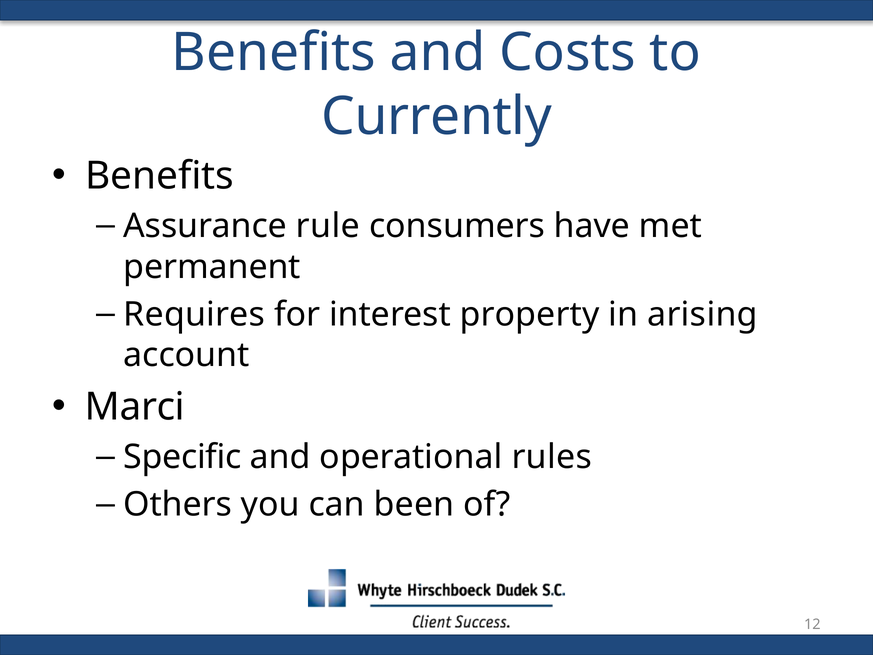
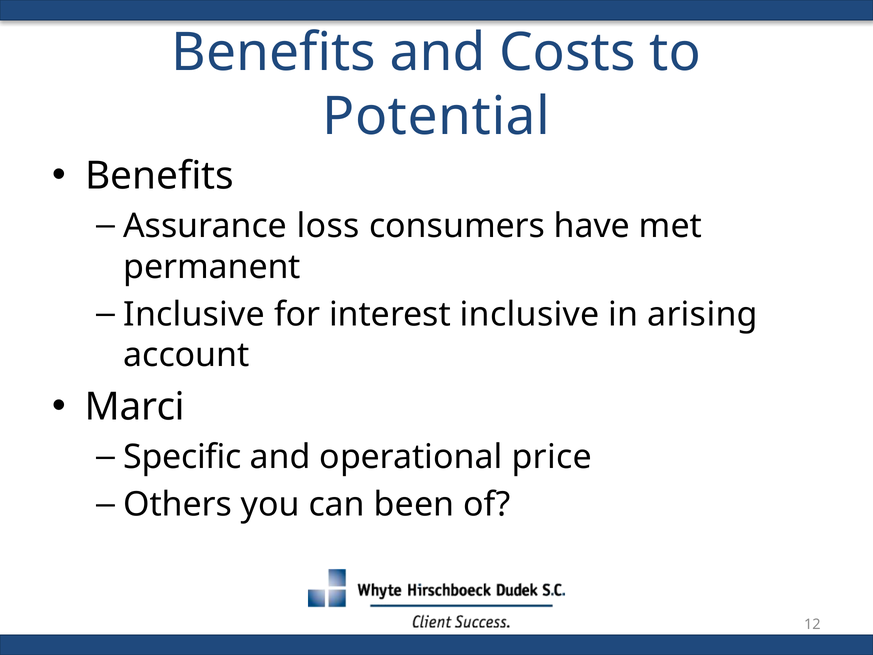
Currently: Currently -> Potential (436, 117)
rule: rule -> loss (328, 226)
Requires: Requires -> Inclusive (194, 314)
interest property: property -> inclusive (530, 314)
rules: rules -> price (552, 457)
